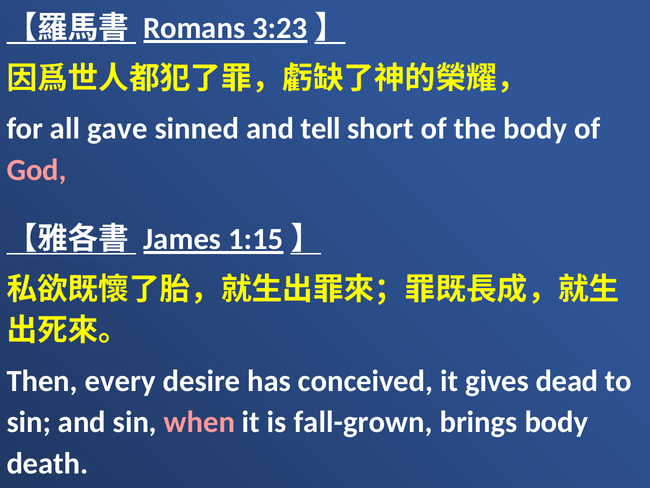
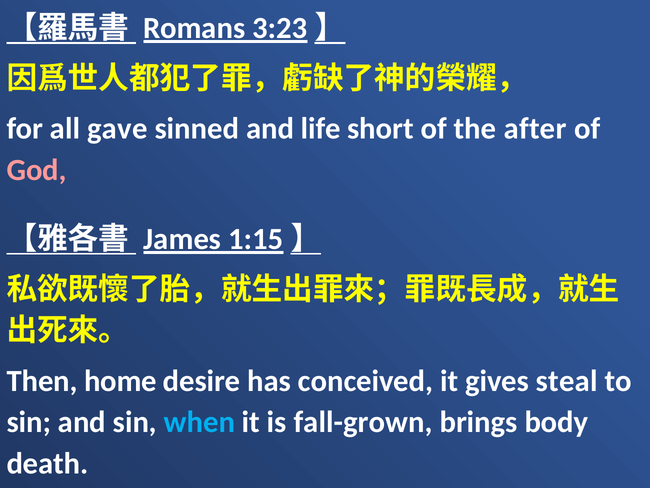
tell: tell -> life (321, 129)
the body: body -> after (535, 129)
every: every -> home (120, 381)
dead: dead -> steal (567, 381)
when colour: pink -> light blue (199, 422)
